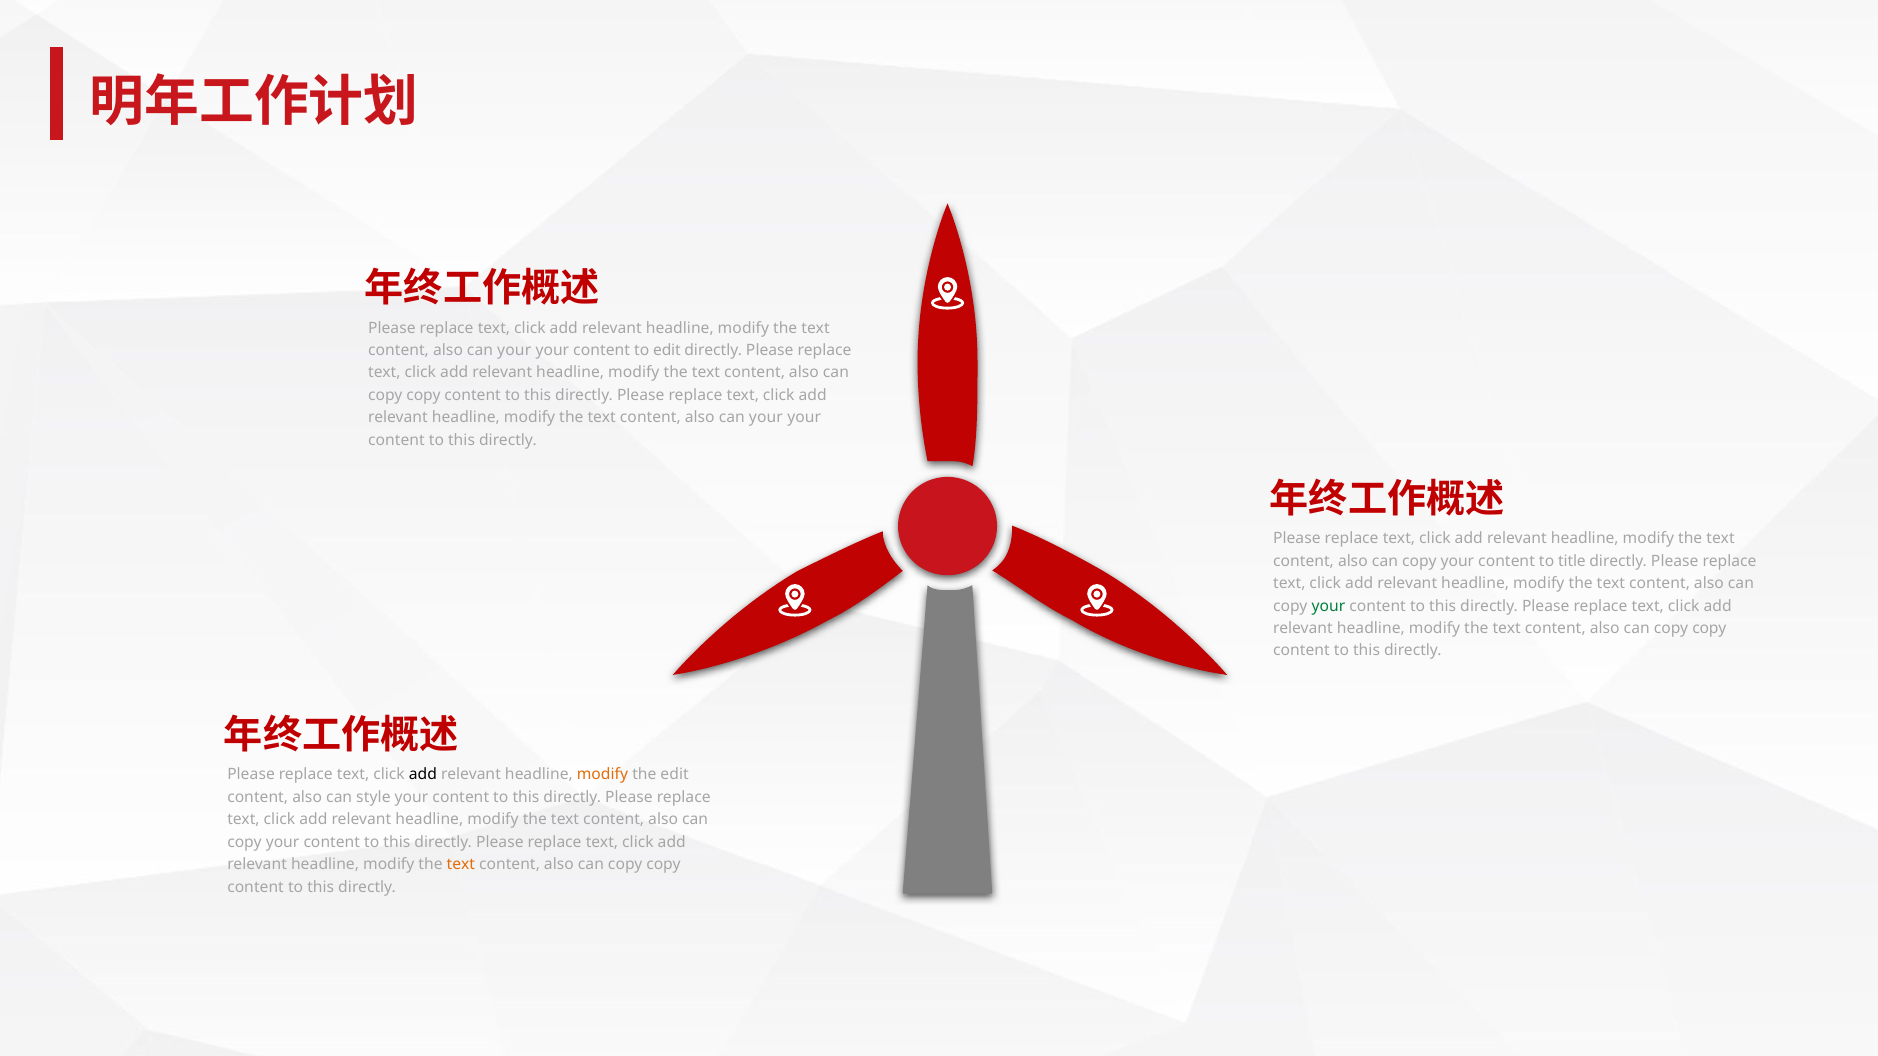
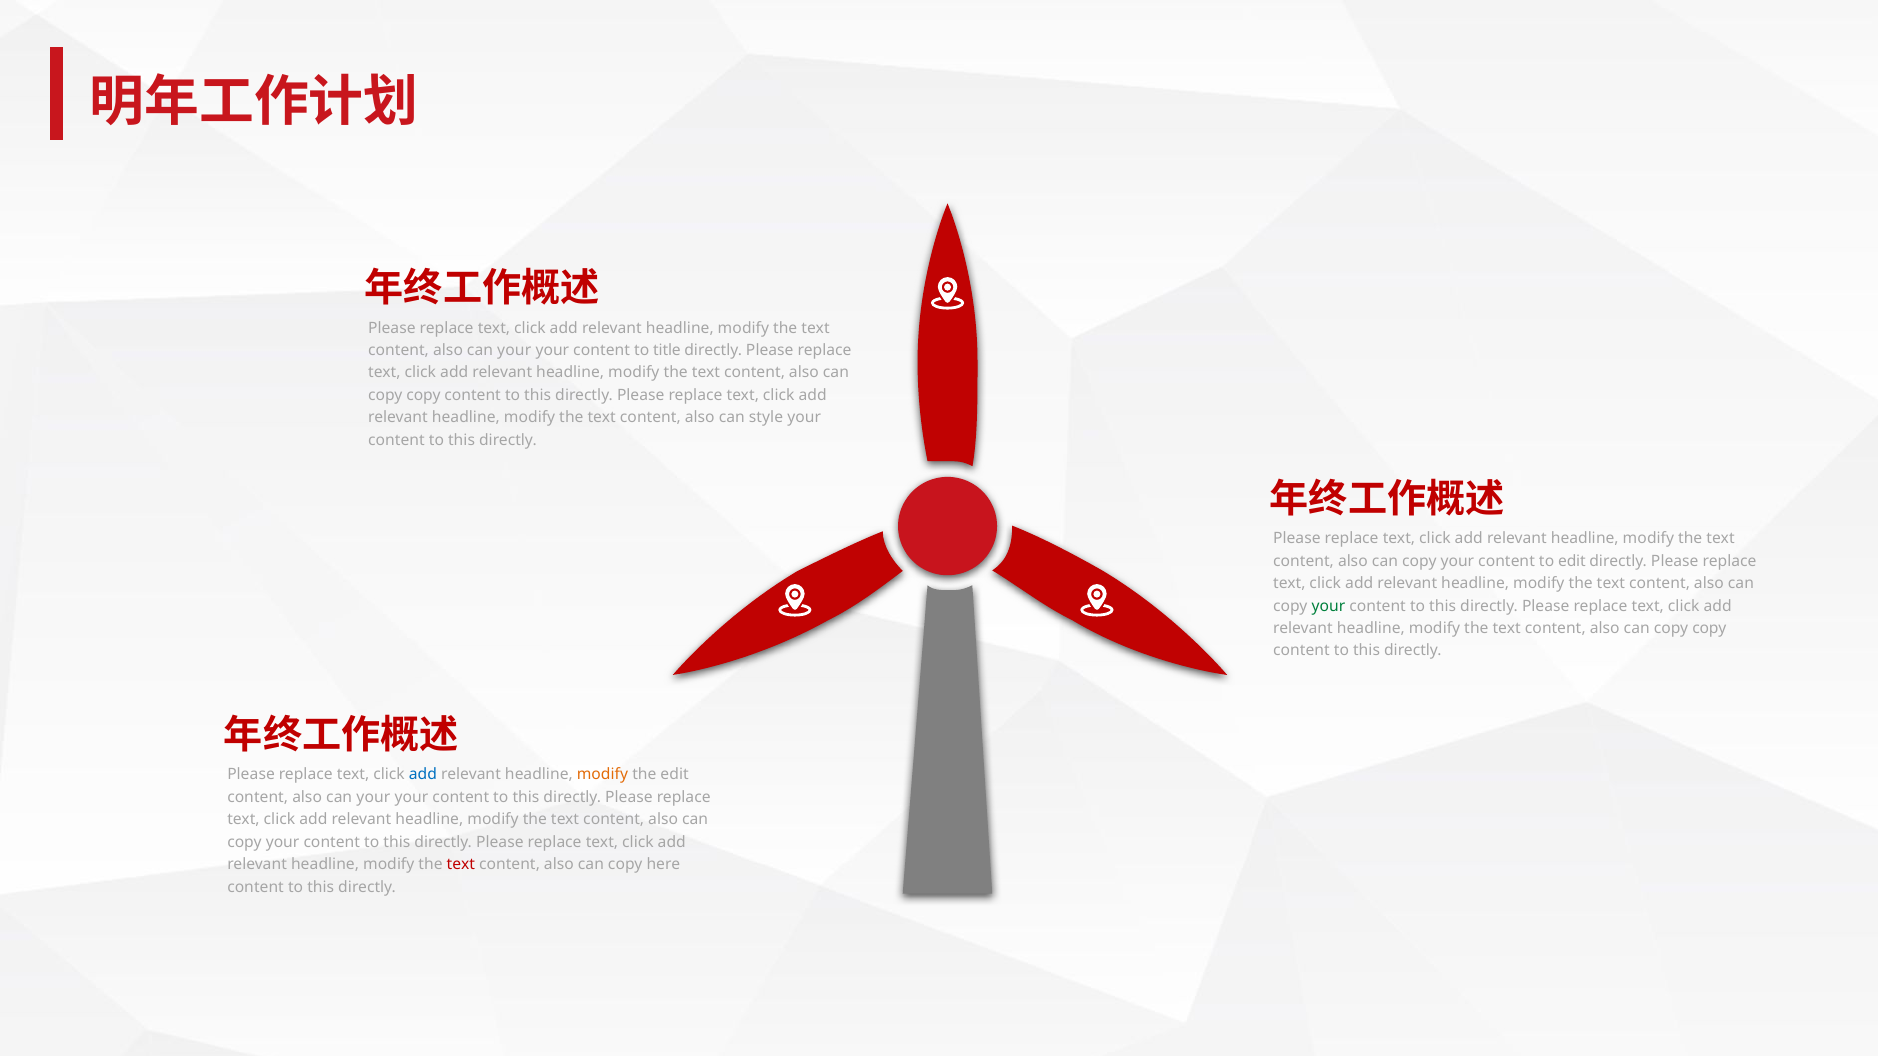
to edit: edit -> title (667, 351)
your: your -> style (766, 418)
to title: title -> edit (1572, 561)
add colour: black -> blue (423, 775)
style: style -> your (373, 798)
text colour: orange -> red (461, 865)
copy: copy -> here (663, 865)
